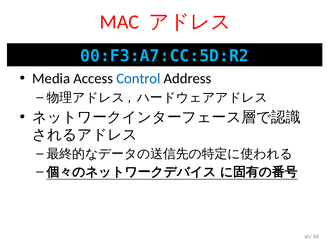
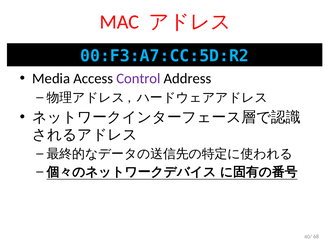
Control colour: blue -> purple (138, 78)
